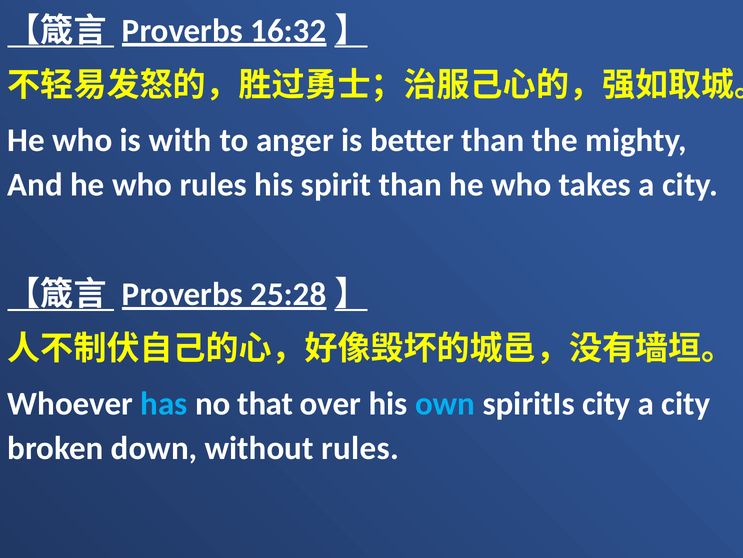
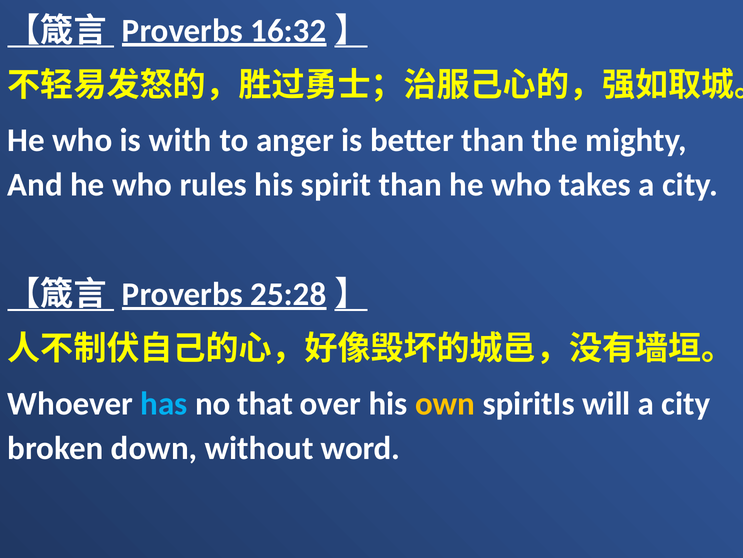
own colour: light blue -> yellow (445, 403)
spiritIs city: city -> will (606, 403)
without rules: rules -> word (361, 448)
